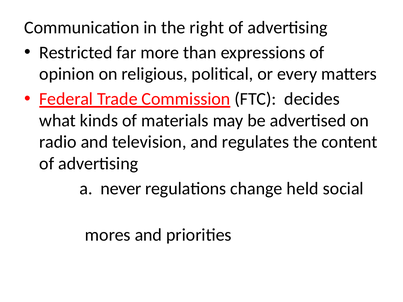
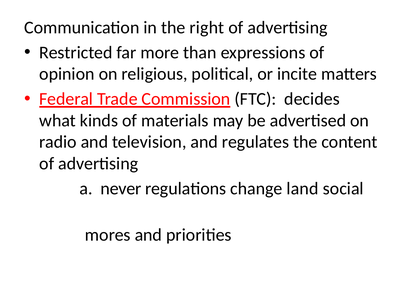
every: every -> incite (297, 74)
held: held -> land (303, 189)
